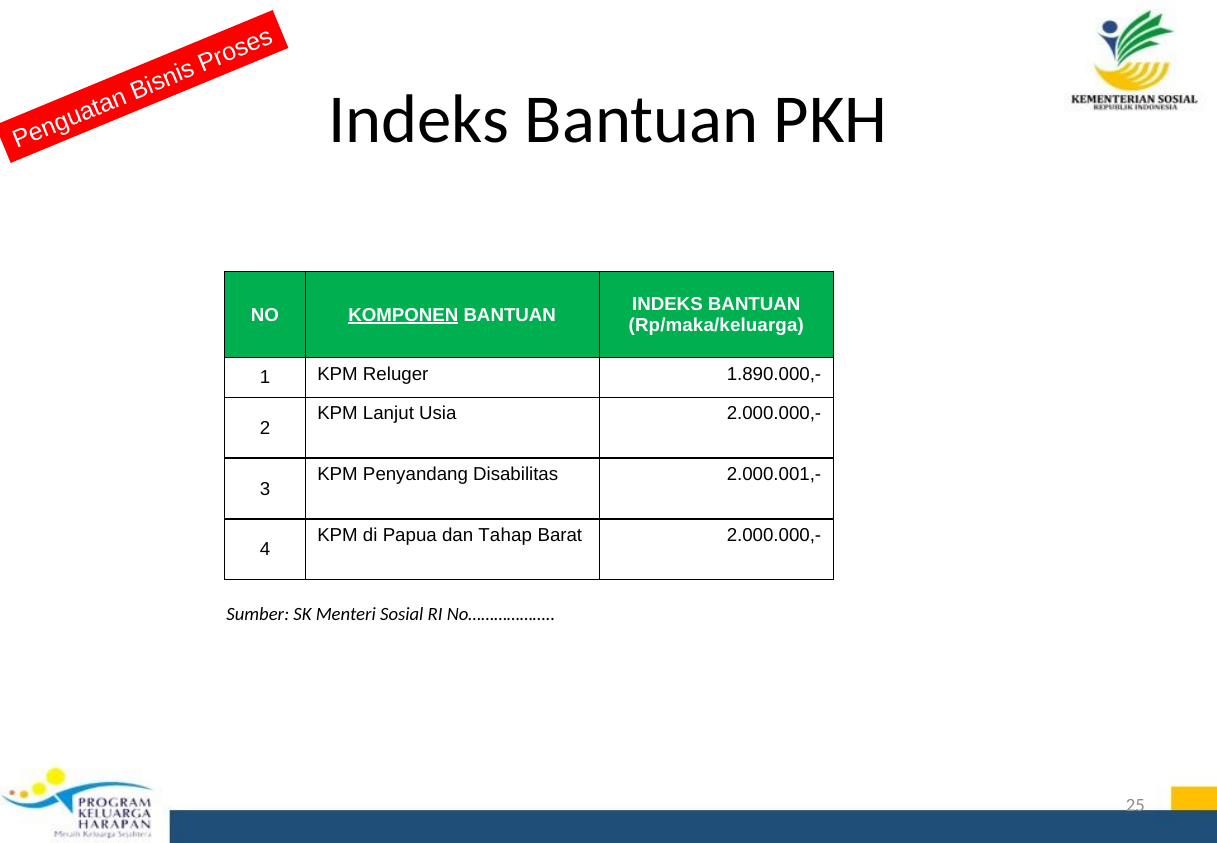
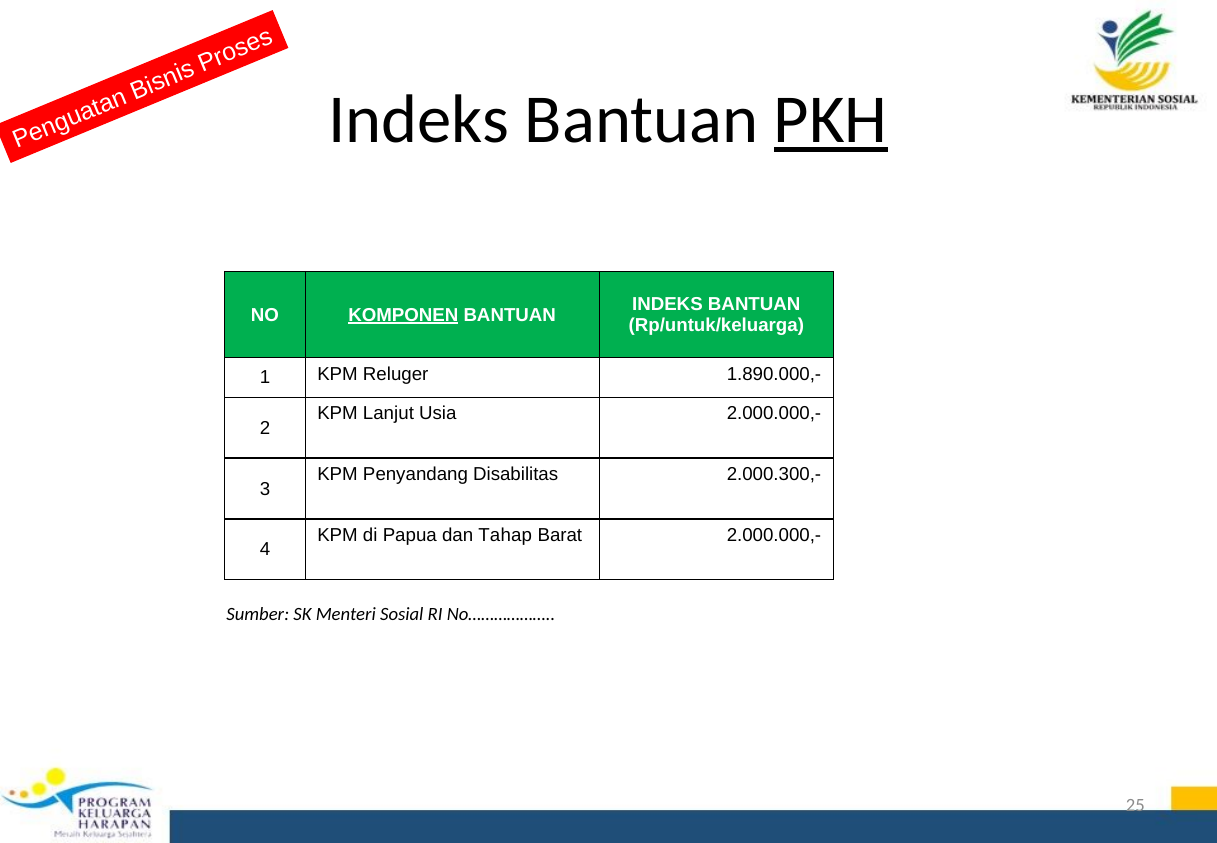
PKH underline: none -> present (831, 120)
Rp/maka/keluarga: Rp/maka/keluarga -> Rp/untuk/keluarga (716, 325)
2.000.001,-: 2.000.001,- -> 2.000.300,- (774, 474)
